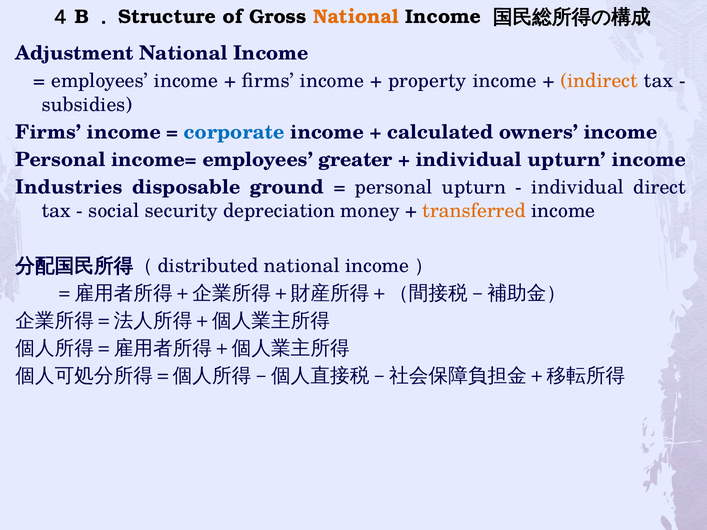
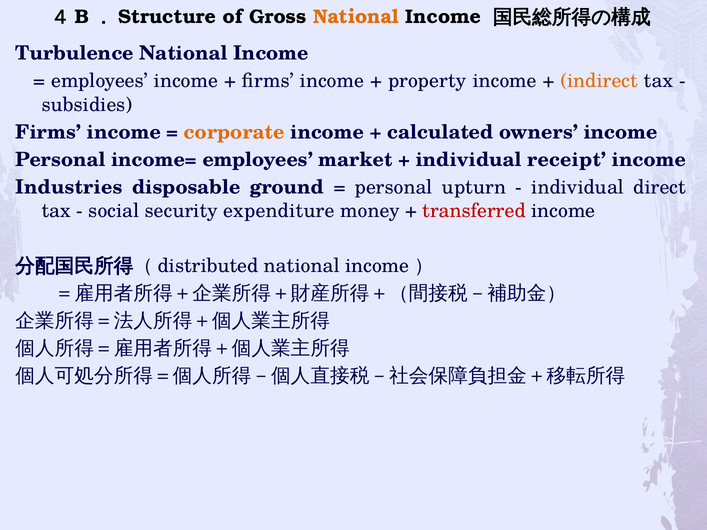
Adjustment: Adjustment -> Turbulence (75, 54)
corporate colour: blue -> orange (234, 132)
greater: greater -> market (355, 160)
individual upturn: upturn -> receipt (567, 160)
depreciation: depreciation -> expenditure (279, 211)
transferred colour: orange -> red (474, 211)
